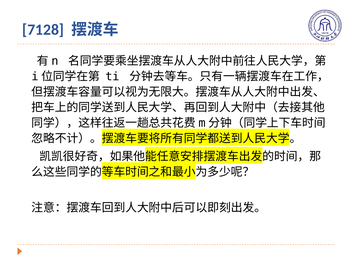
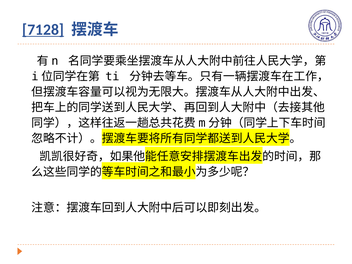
7128 underline: none -> present (43, 30)
